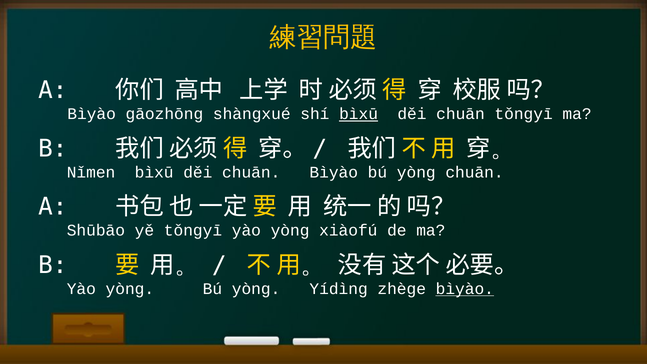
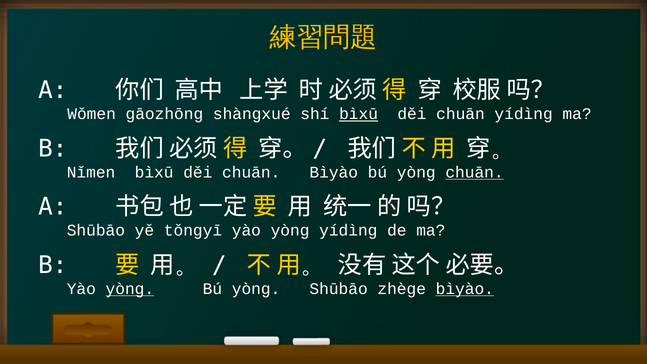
Bìyào: Bìyào -> Wǒmen (92, 114)
chuān tǒngyī: tǒngyī -> yídìng (524, 114)
chuān underline: none -> present (475, 172)
yòng xiàofú: xiàofú -> yídìng (348, 231)
yòng underline: none -> present (130, 289)
yòng Yídìng: Yídìng -> Shūbāo (339, 289)
